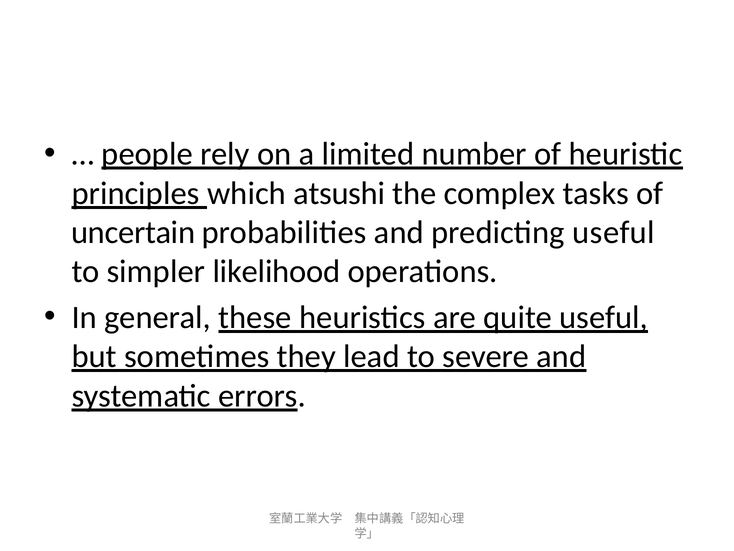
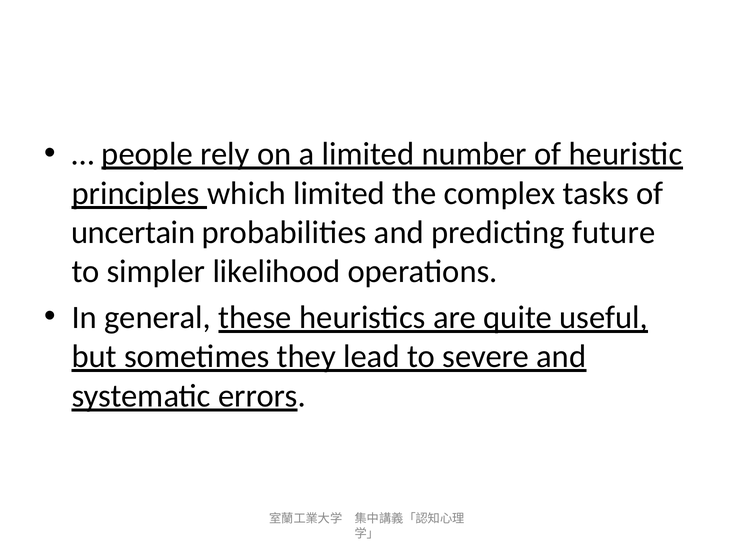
which atsushi: atsushi -> limited (339, 193)
predicting useful: useful -> future (614, 232)
